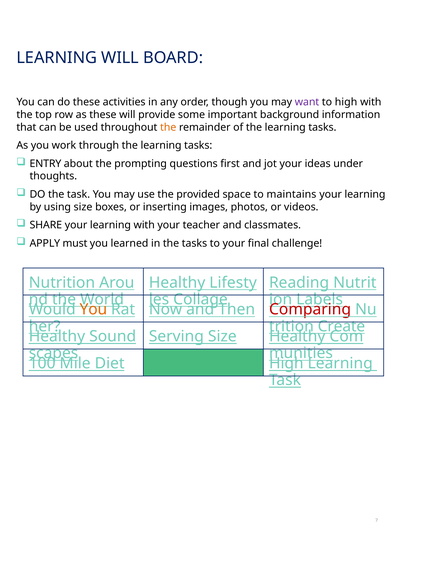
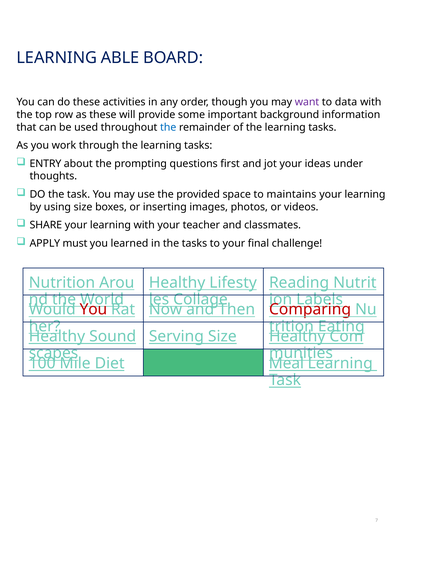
LEARNING WILL: WILL -> ABLE (120, 58)
to high: high -> data (346, 102)
the colour: orange -> blue (168, 127)
You colour: orange -> red (93, 310)
Create: Create -> Eating (341, 326)
Diet High: High -> Meal (286, 364)
